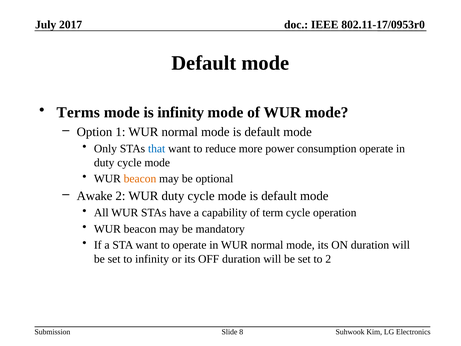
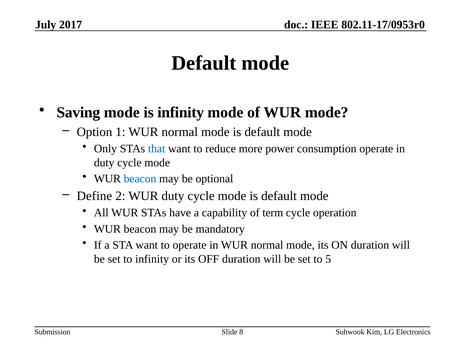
Terms: Terms -> Saving (78, 113)
beacon colour: orange -> blue (140, 179)
Awake: Awake -> Define (94, 196)
to 2: 2 -> 5 (328, 259)
